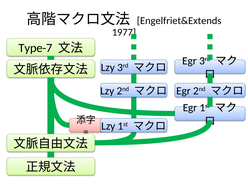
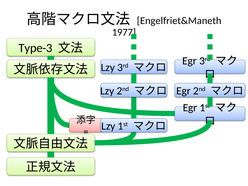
Engelfriet&Extends: Engelfriet&Extends -> Engelfriet&Maneth (179, 21)
Type-7: Type-7 -> Type-3 (36, 48)
